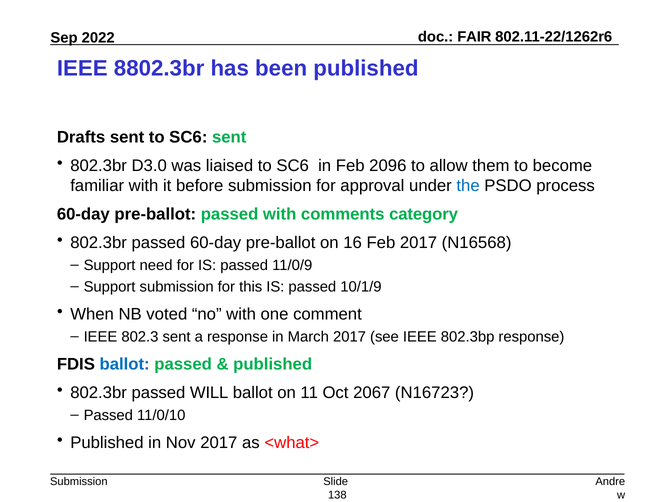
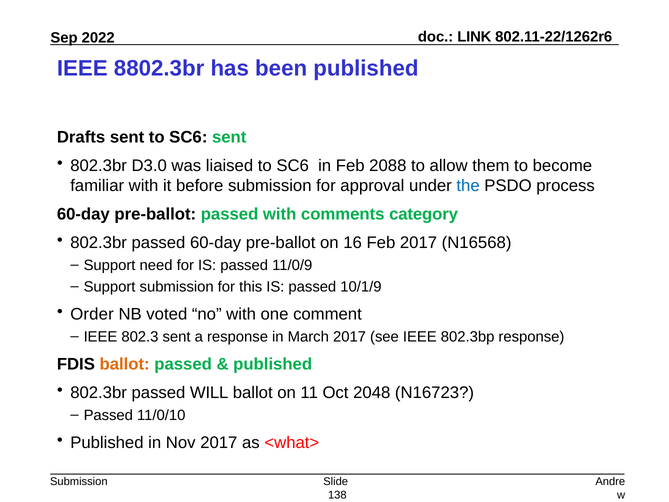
FAIR: FAIR -> LINK (474, 37)
2096: 2096 -> 2088 (388, 166)
When: When -> Order (92, 314)
ballot colour: blue -> orange (125, 364)
2067: 2067 -> 2048 (372, 393)
